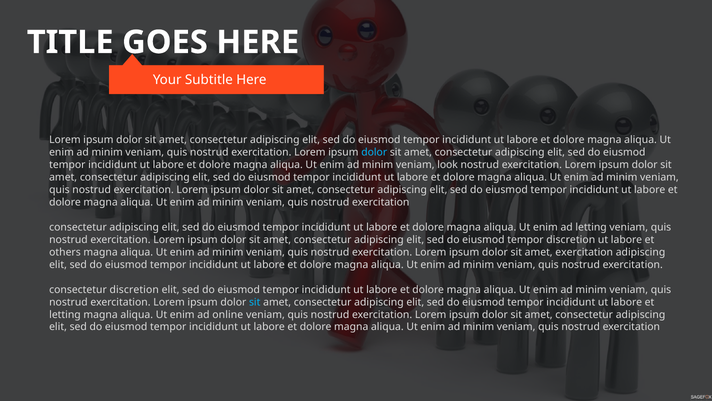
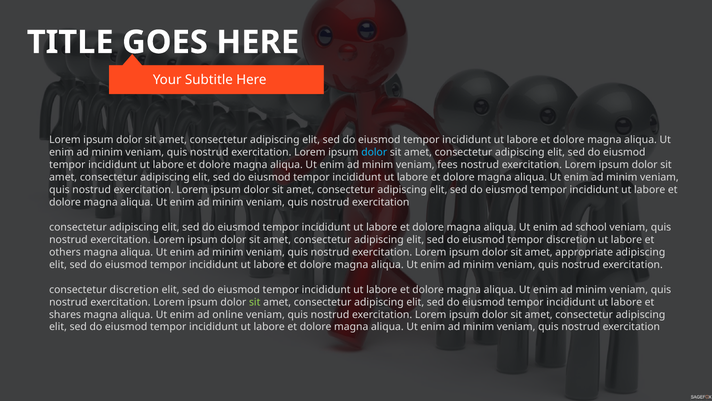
look: look -> fees (447, 165)
ad letting: letting -> school (591, 227)
amet exercitation: exercitation -> appropriate (584, 252)
sit colour: light blue -> light green (255, 302)
letting: letting -> shares (65, 314)
